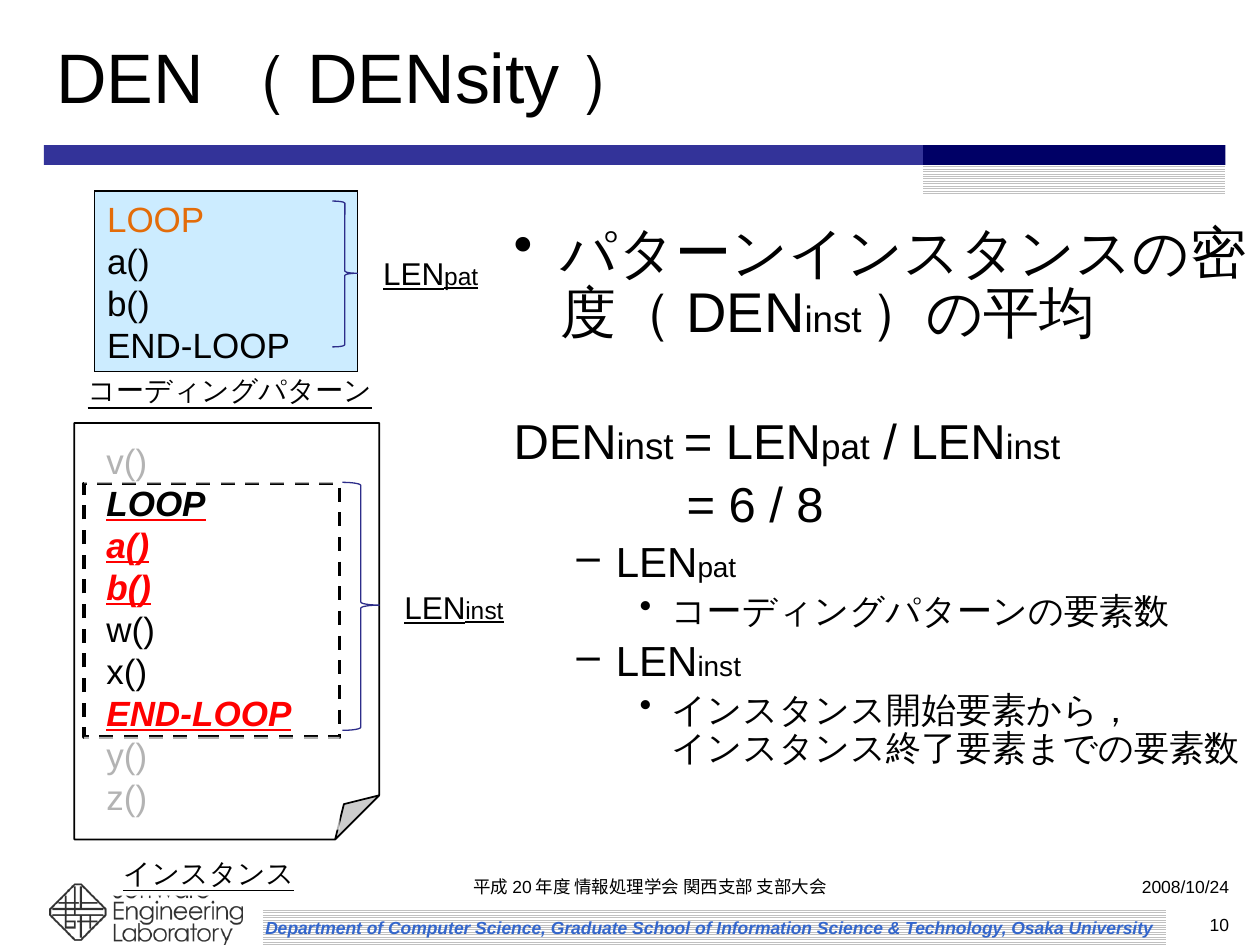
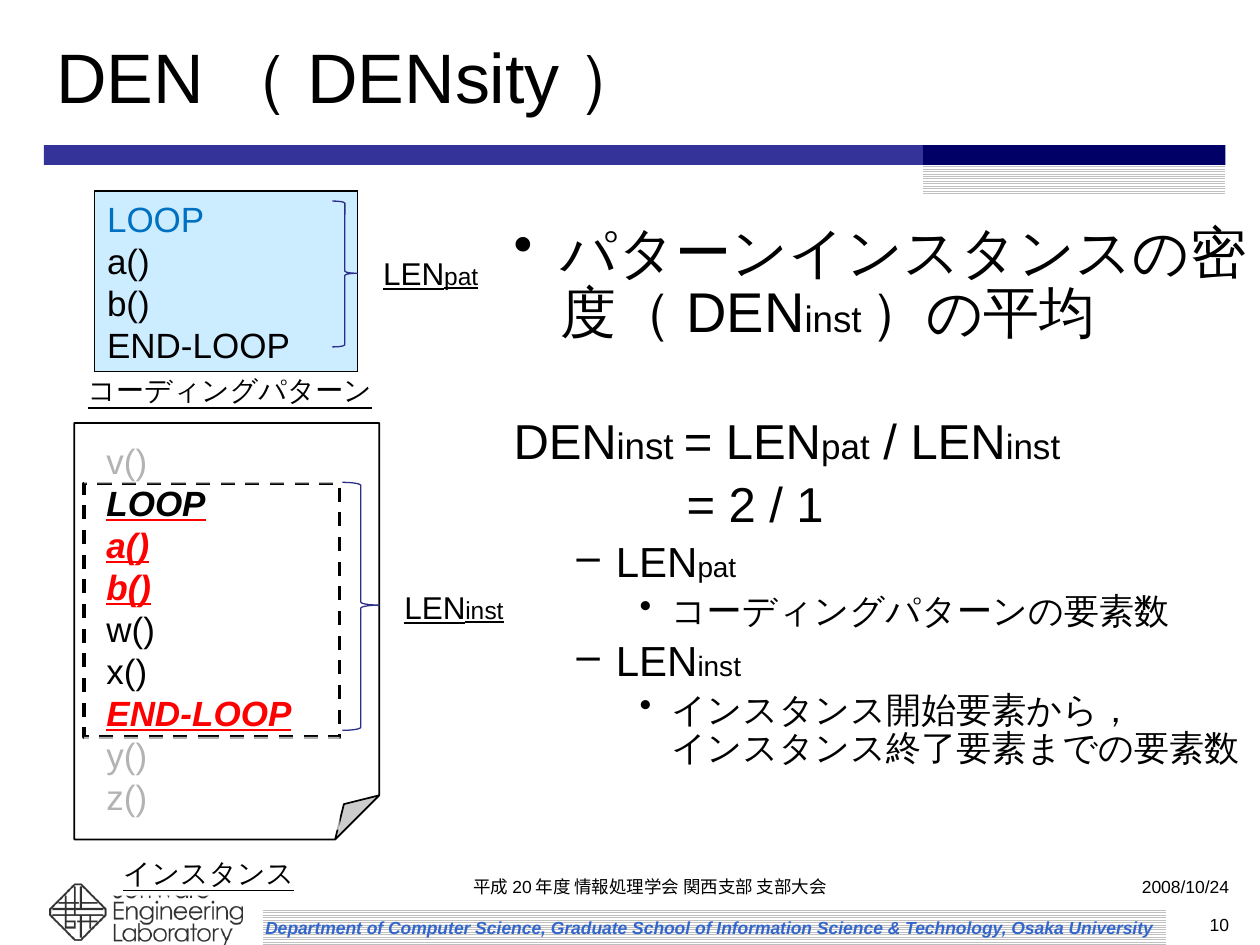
LOOP colour: orange -> blue (156, 221)
6: 6 -> 2 (742, 506)
8: 8 -> 1 (810, 506)
